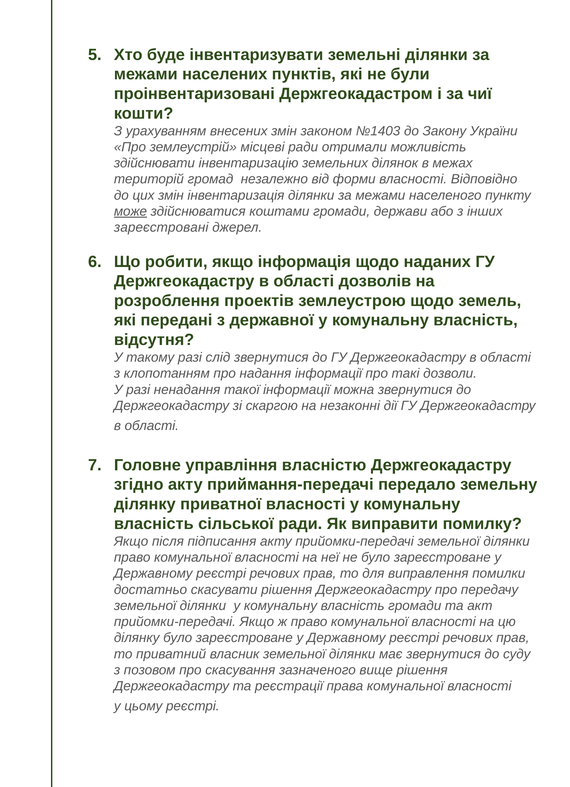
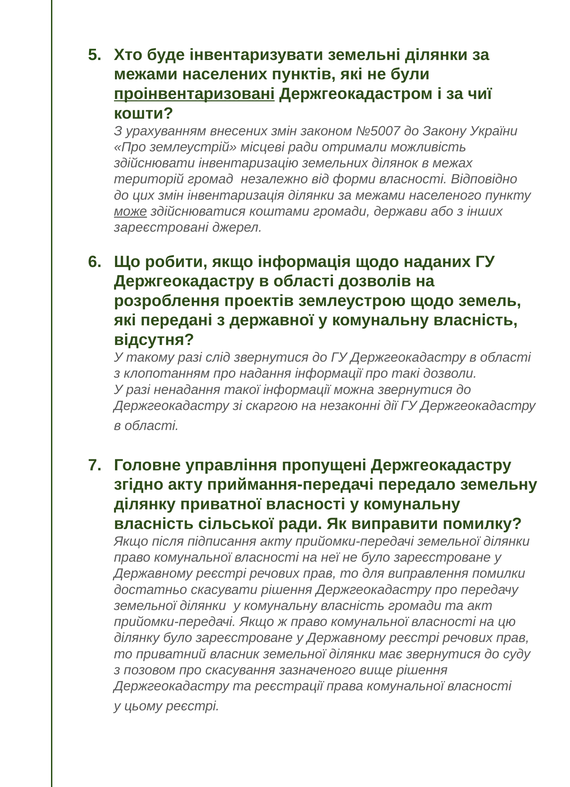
проінвентаризовані underline: none -> present (194, 94)
№1403: №1403 -> №5007 (378, 131)
власністю: власністю -> пропущені (324, 465)
